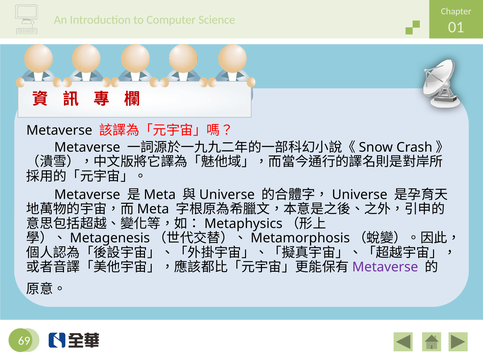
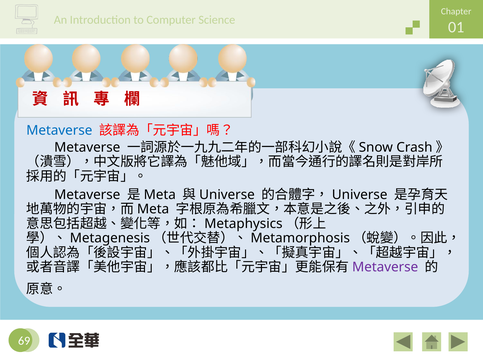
Metaverse colour: black -> blue (59, 131)
